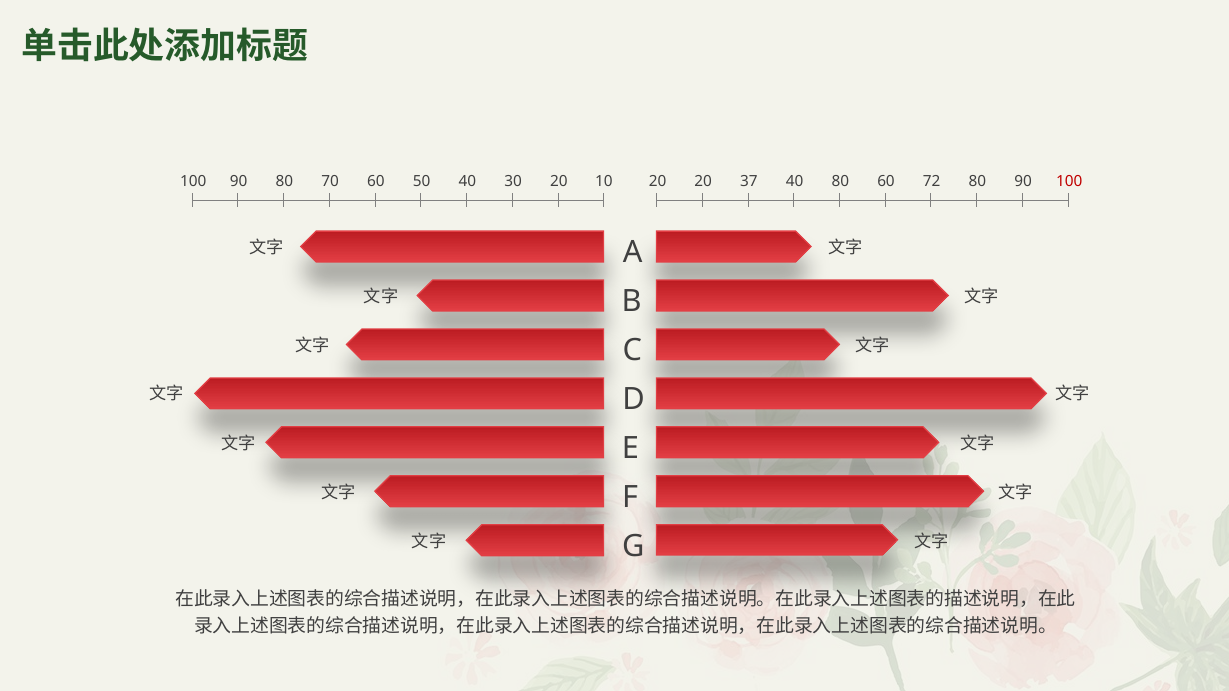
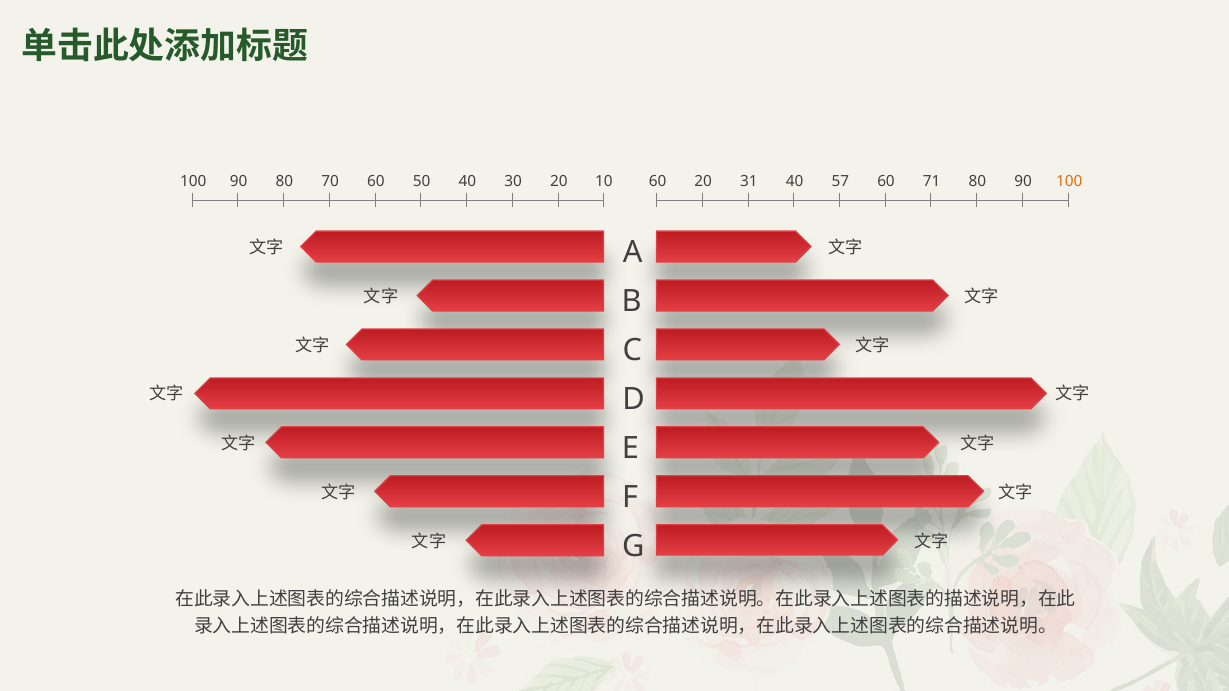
100 20: 20 -> 60 (658, 182)
37: 37 -> 31 (749, 182)
40 80: 80 -> 57 (840, 182)
72: 72 -> 71 (932, 182)
100 colour: red -> orange (1069, 182)
